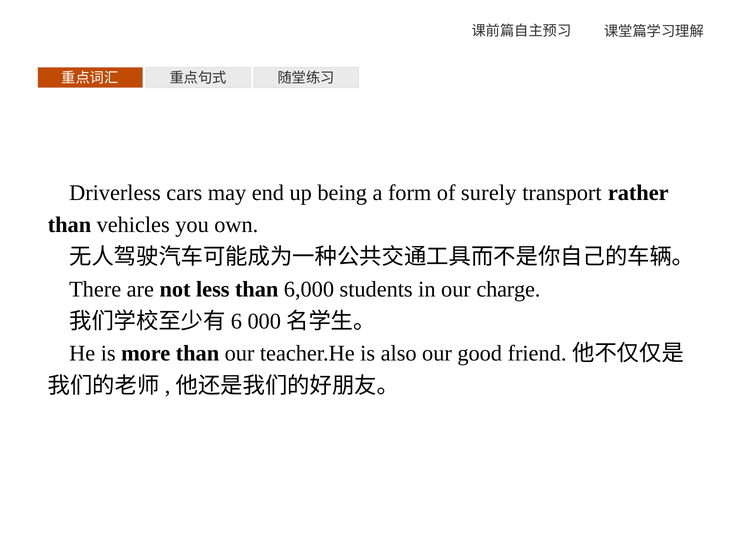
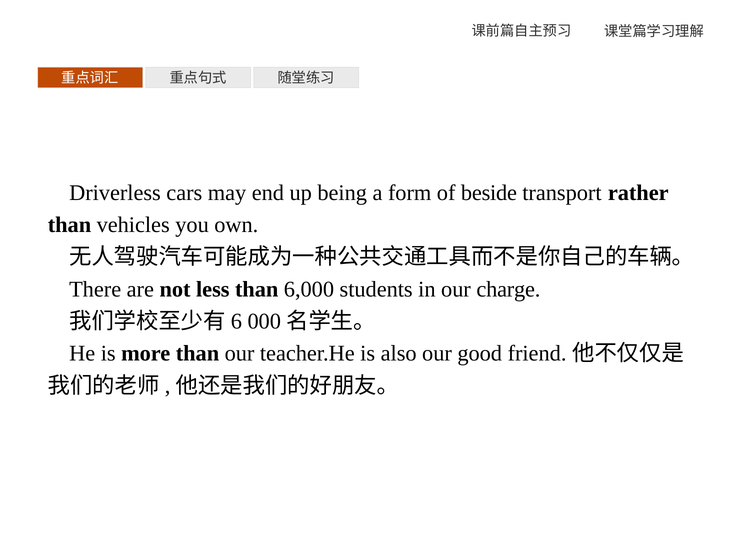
surely: surely -> beside (489, 193)
